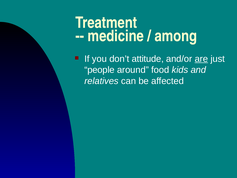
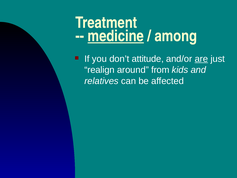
medicine underline: none -> present (116, 36)
people: people -> realign (99, 70)
food: food -> from (160, 70)
